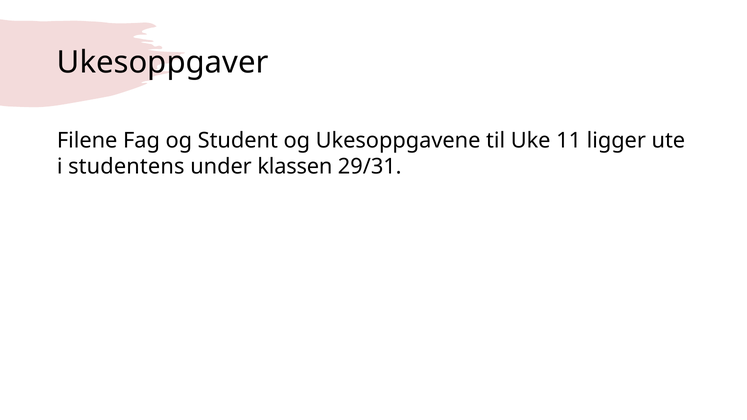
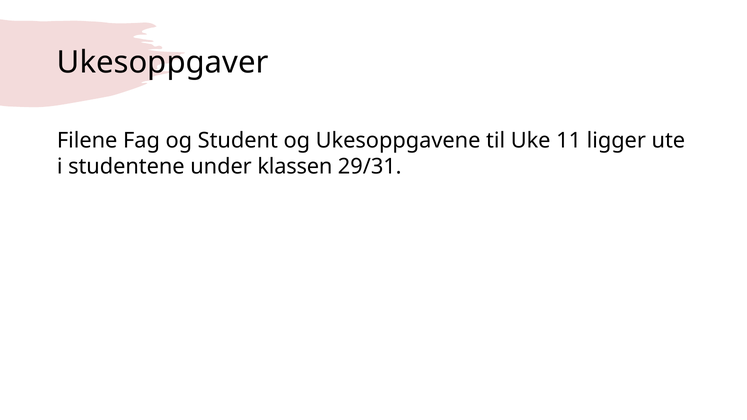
studentens: studentens -> studentene (126, 167)
